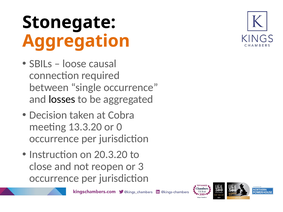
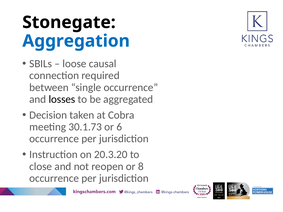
Aggregation colour: orange -> blue (76, 41)
13.3.20: 13.3.20 -> 30.1.73 (85, 127)
0: 0 -> 6 (119, 127)
3: 3 -> 8 (141, 167)
